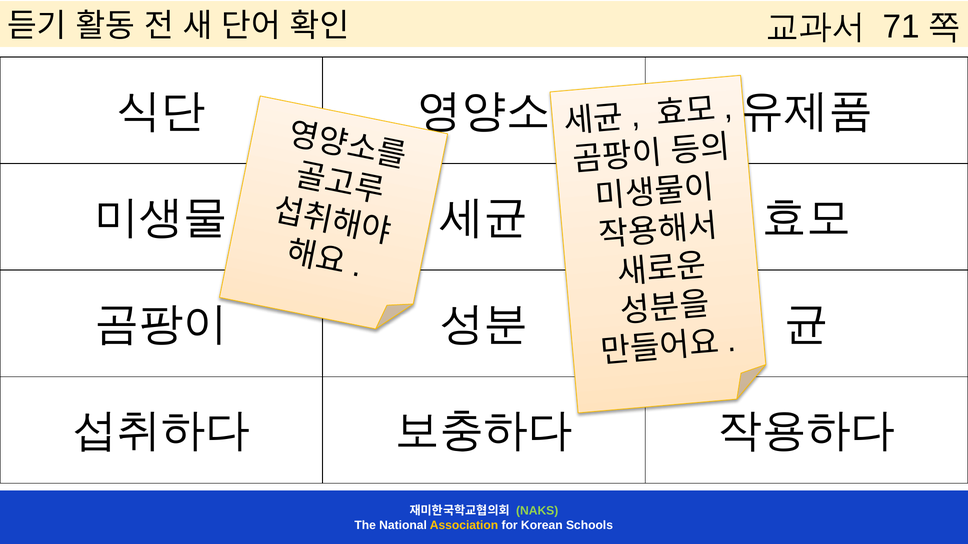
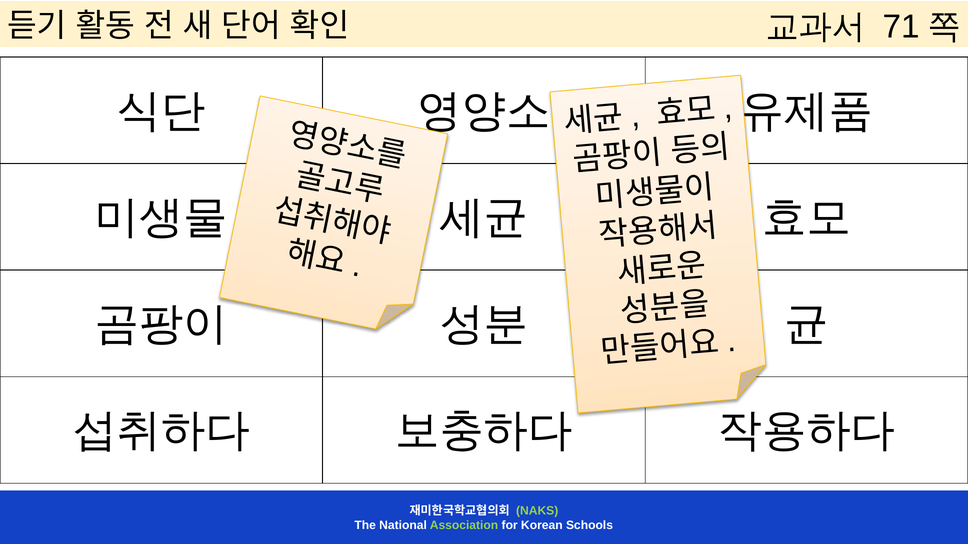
Association colour: yellow -> light green (464, 526)
